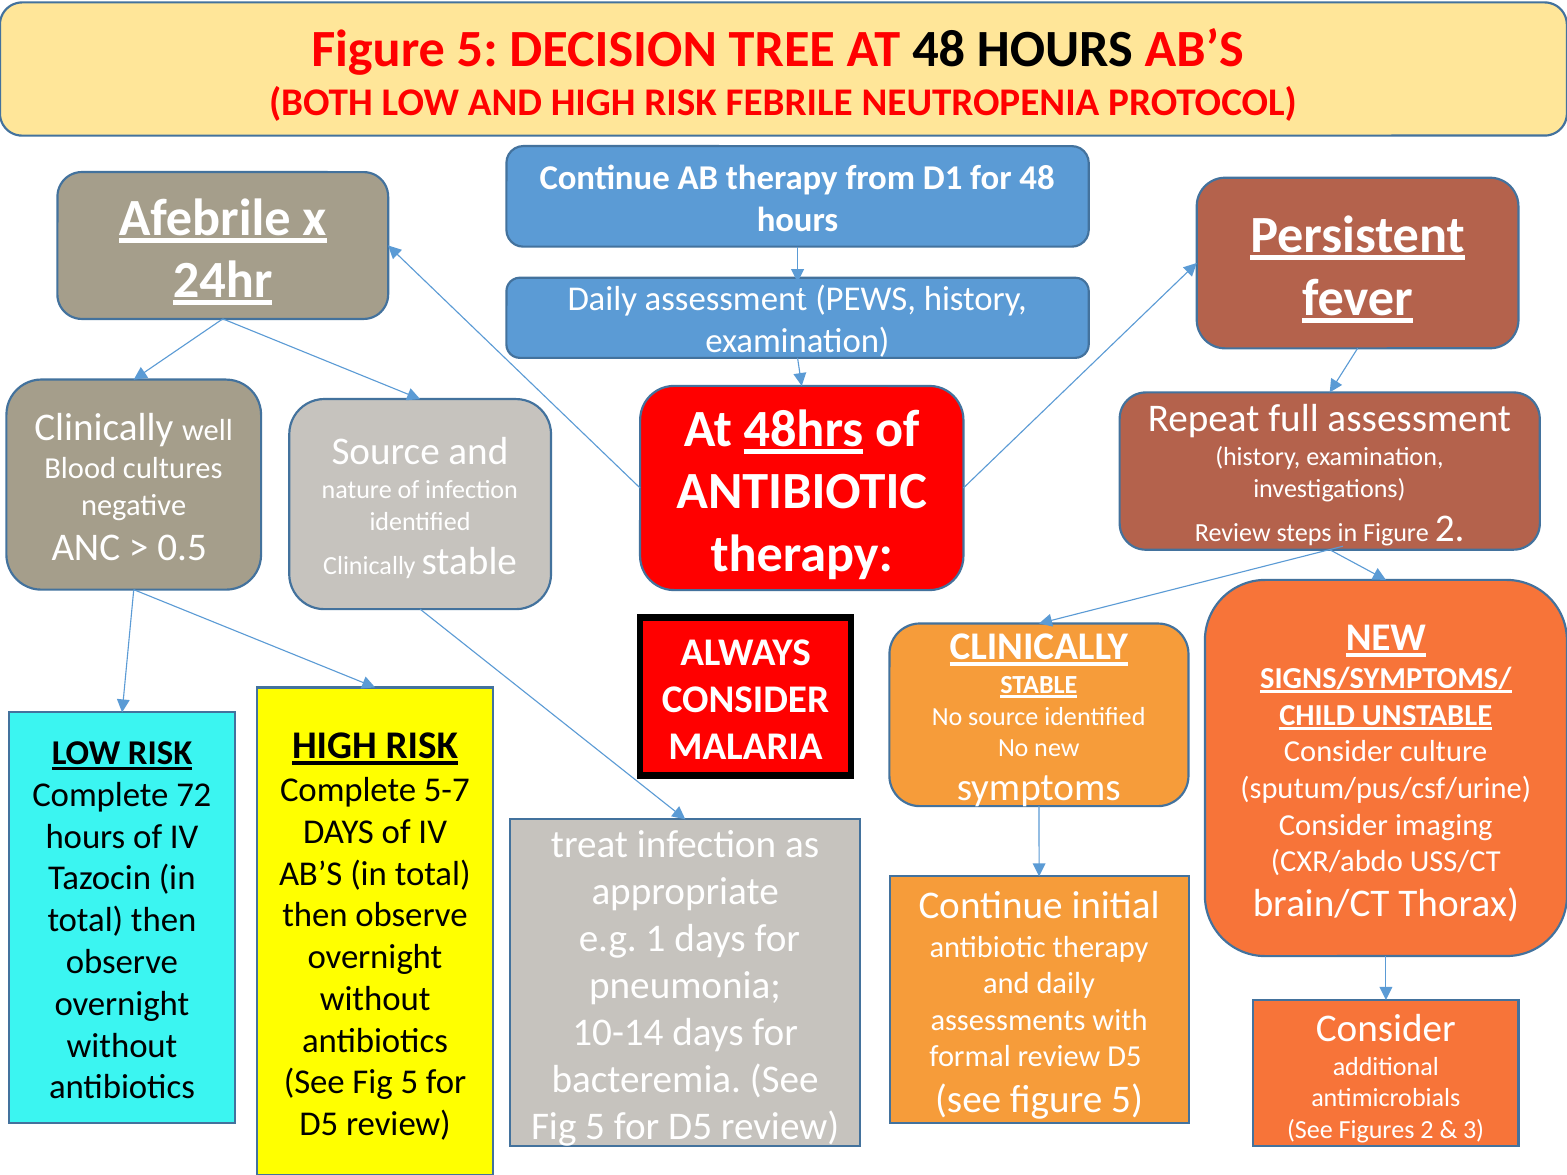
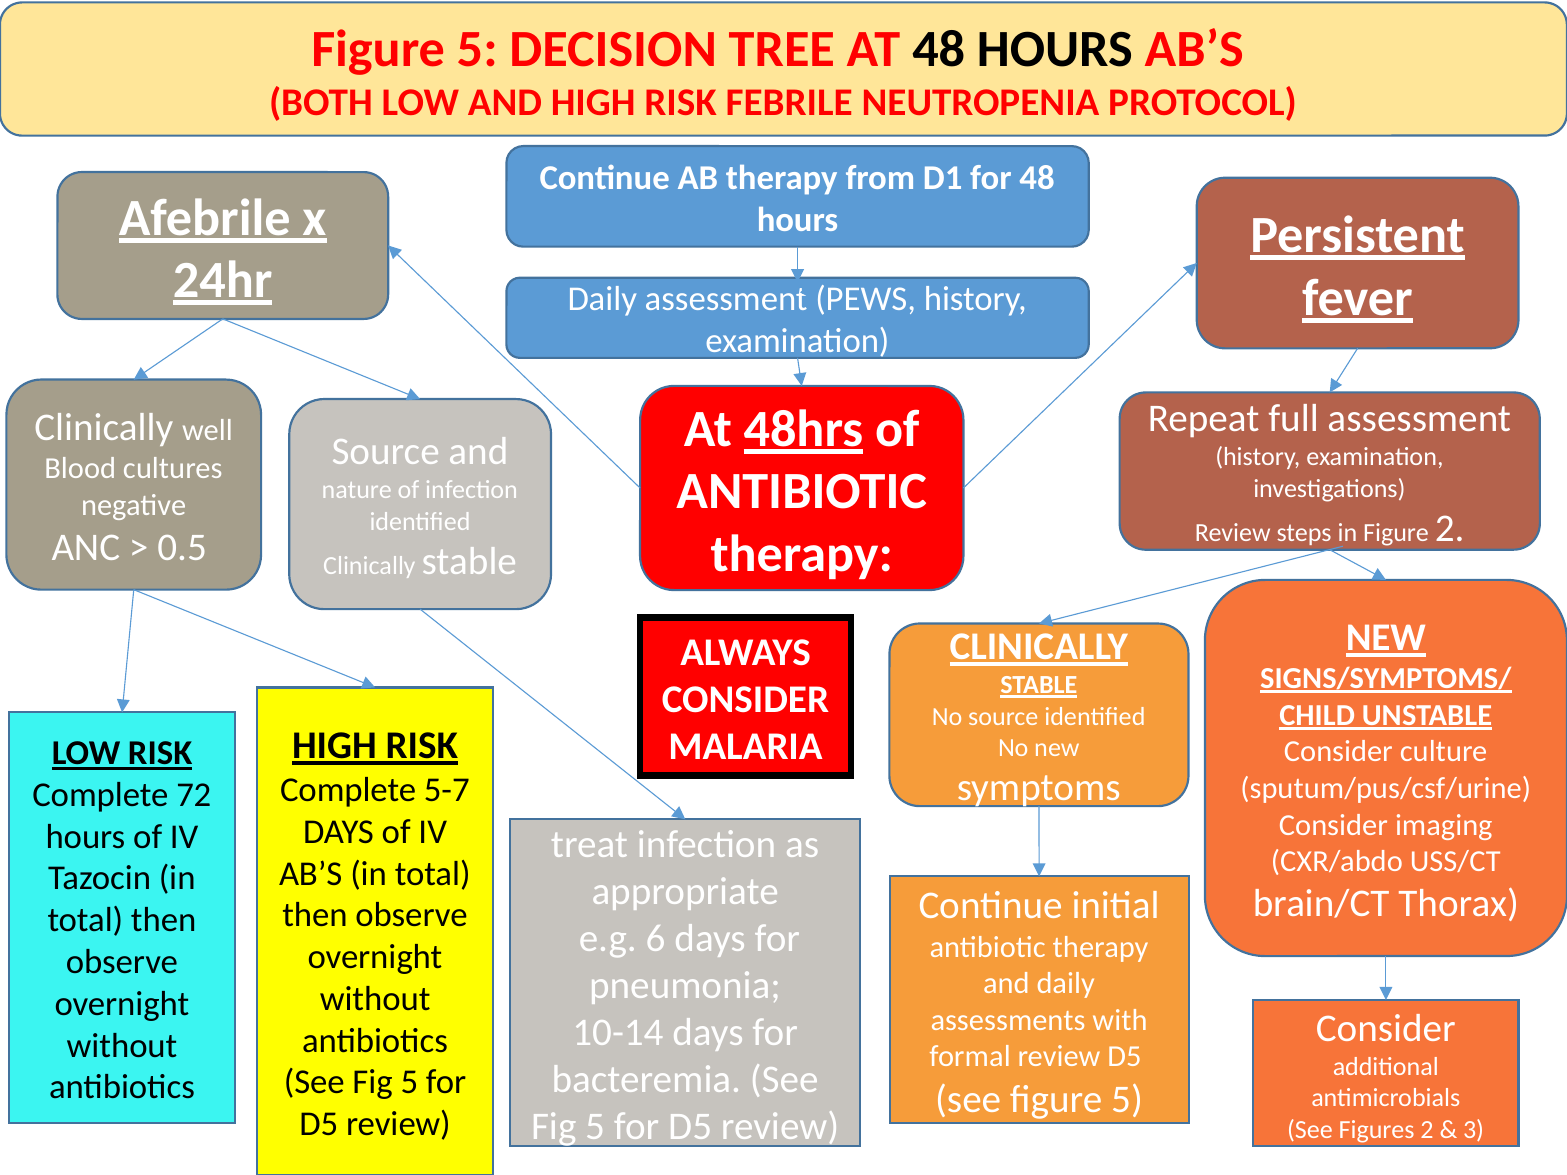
1: 1 -> 6 (656, 939)
